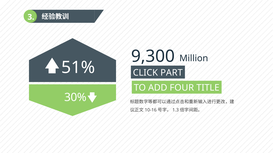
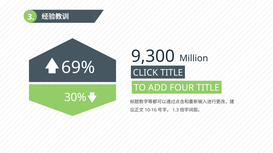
51%: 51% -> 69% (78, 68)
CLICK PART: PART -> TITLE (172, 73)
